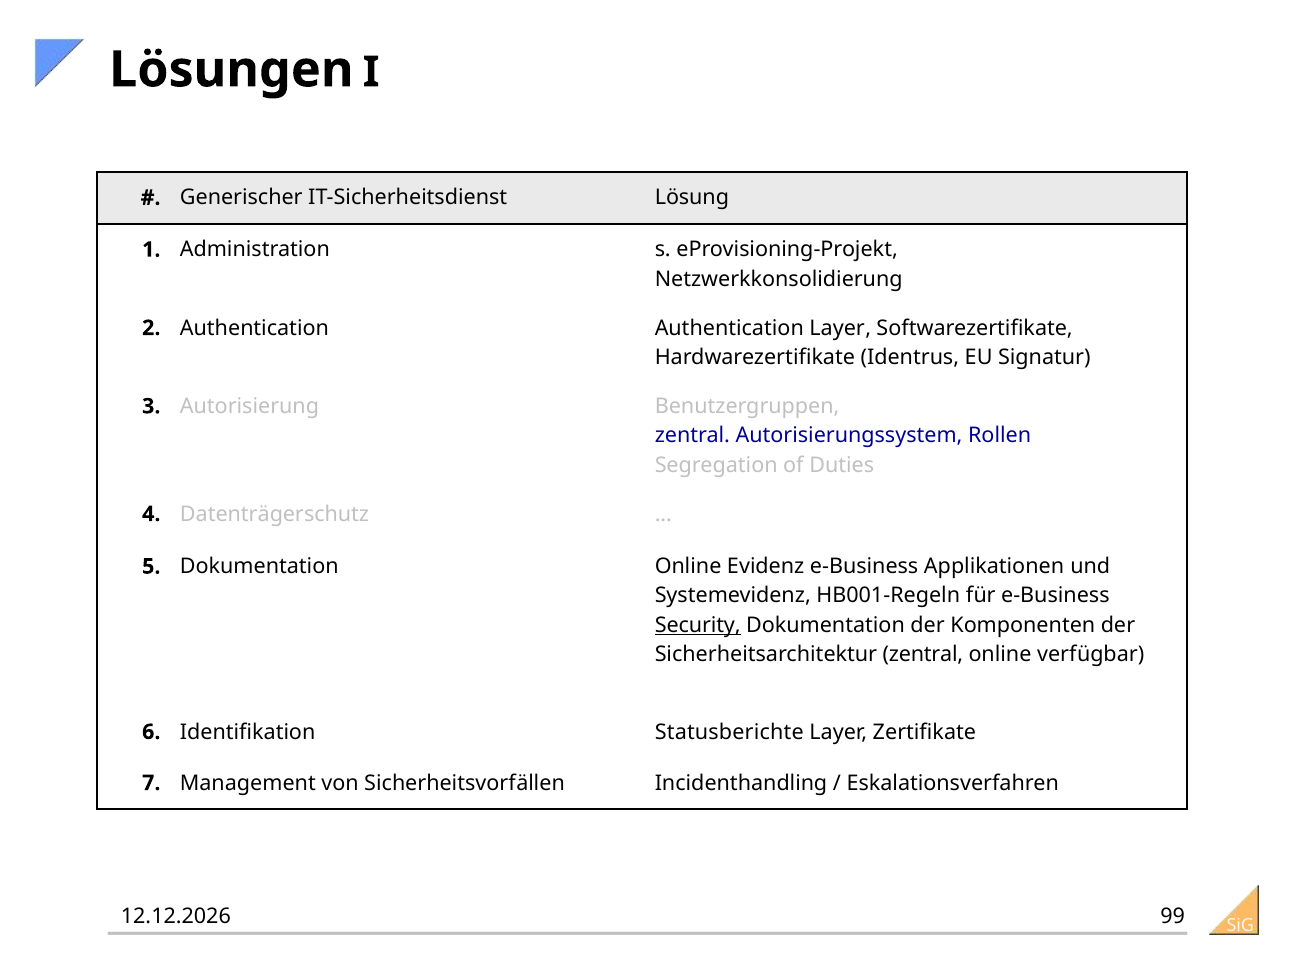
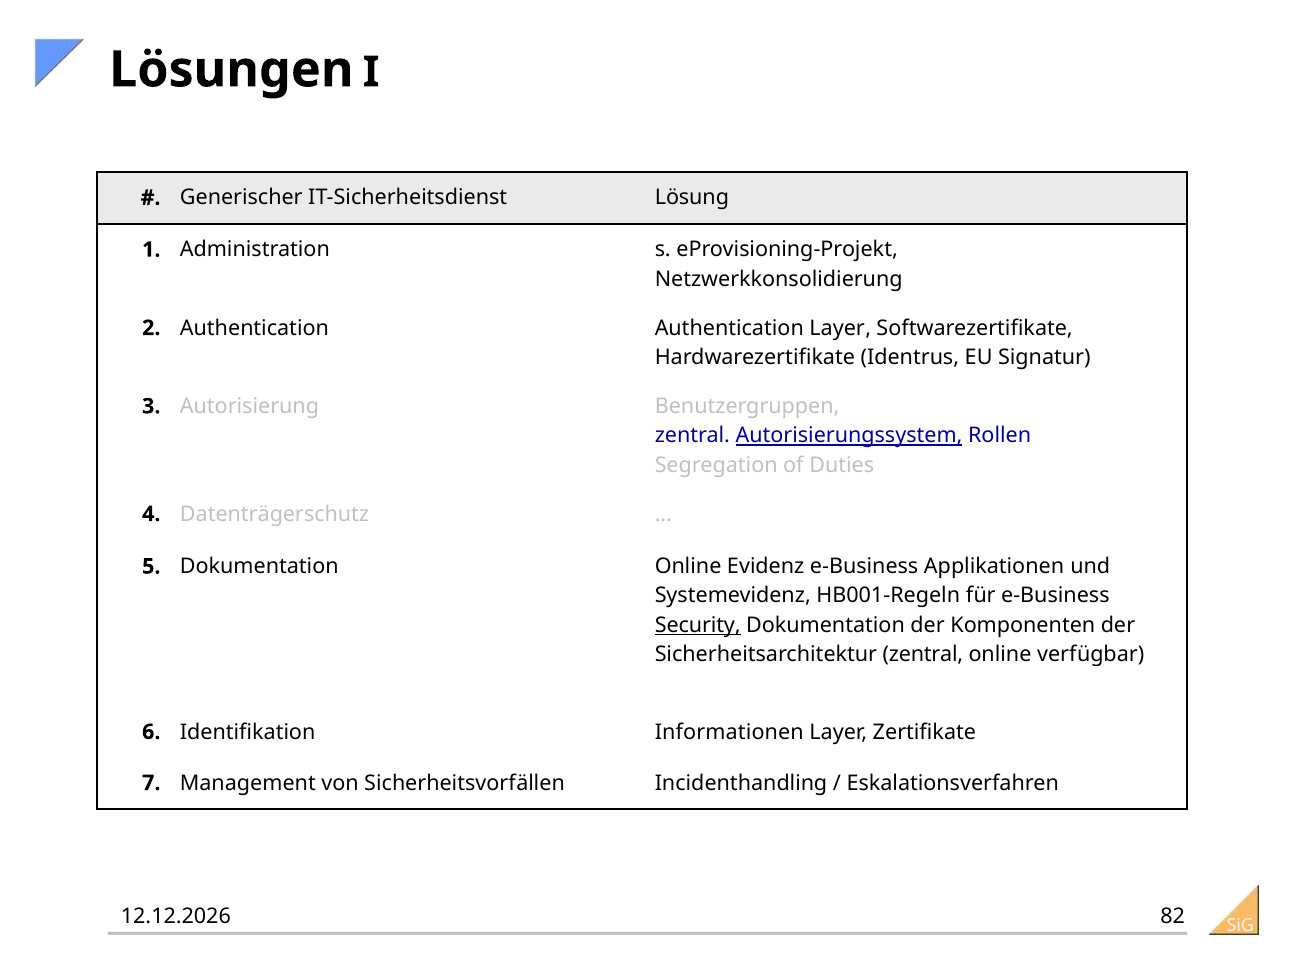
Autorisierungssystem underline: none -> present (849, 436)
Statusberichte: Statusberichte -> Informationen (729, 732)
99: 99 -> 82 (1173, 917)
